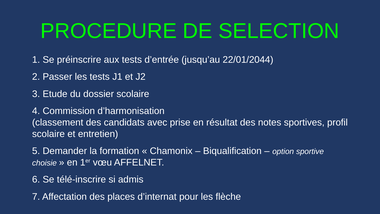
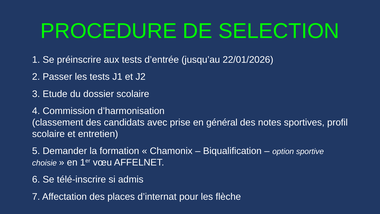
22/01/2044: 22/01/2044 -> 22/01/2026 (248, 60)
résultat: résultat -> général (222, 122)
